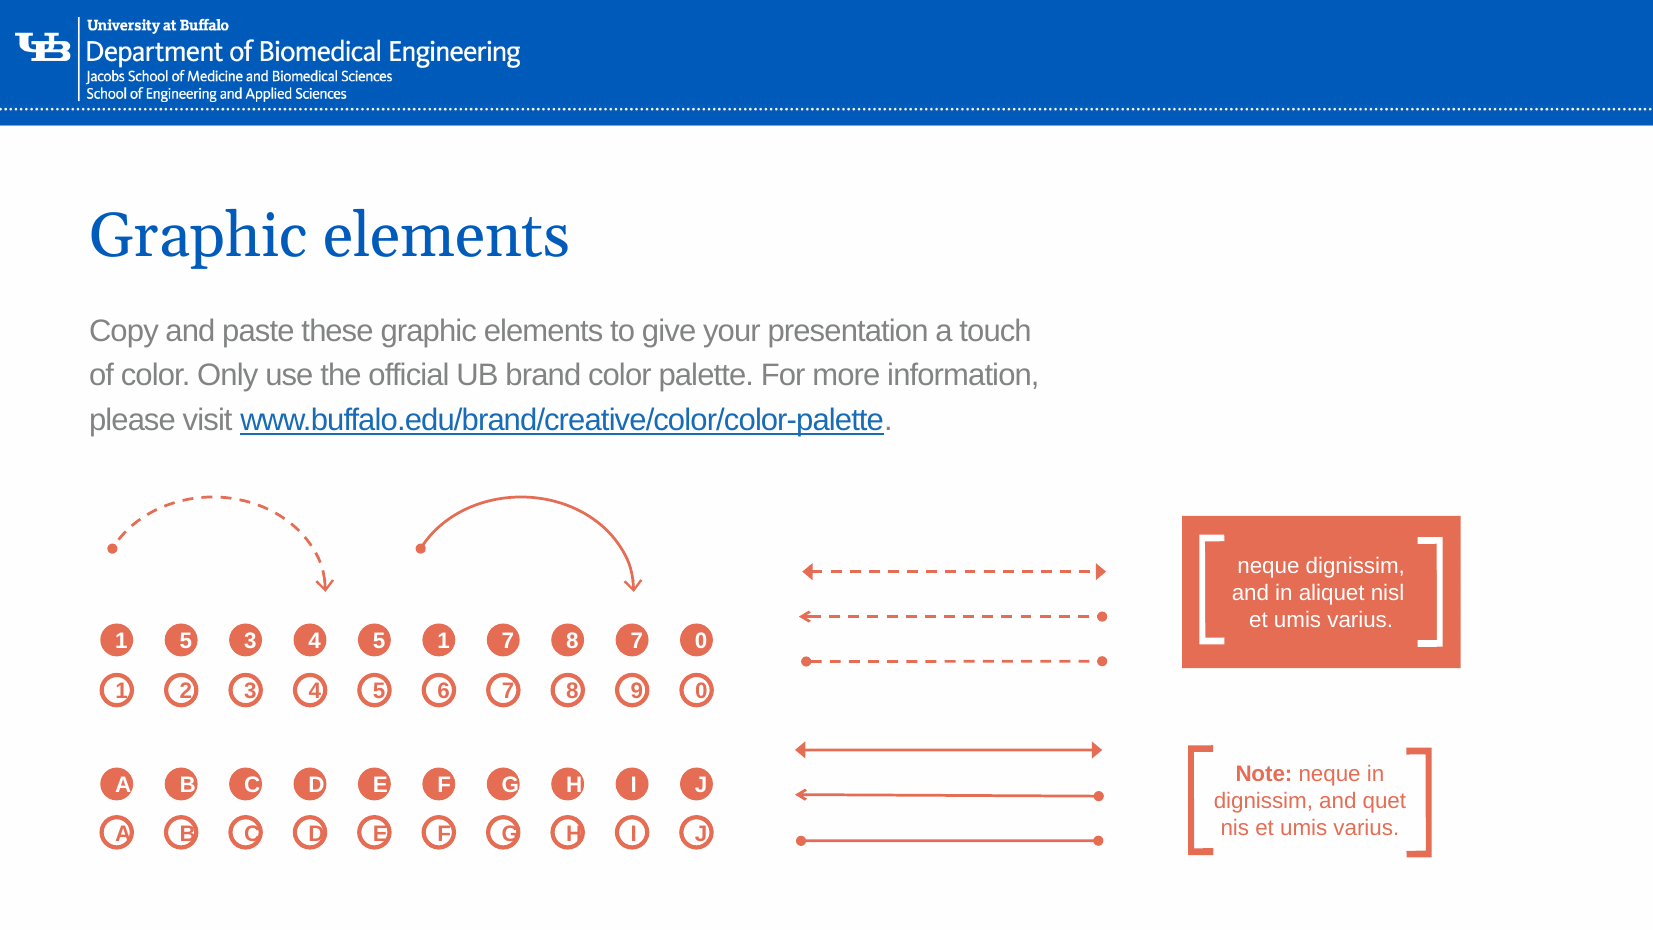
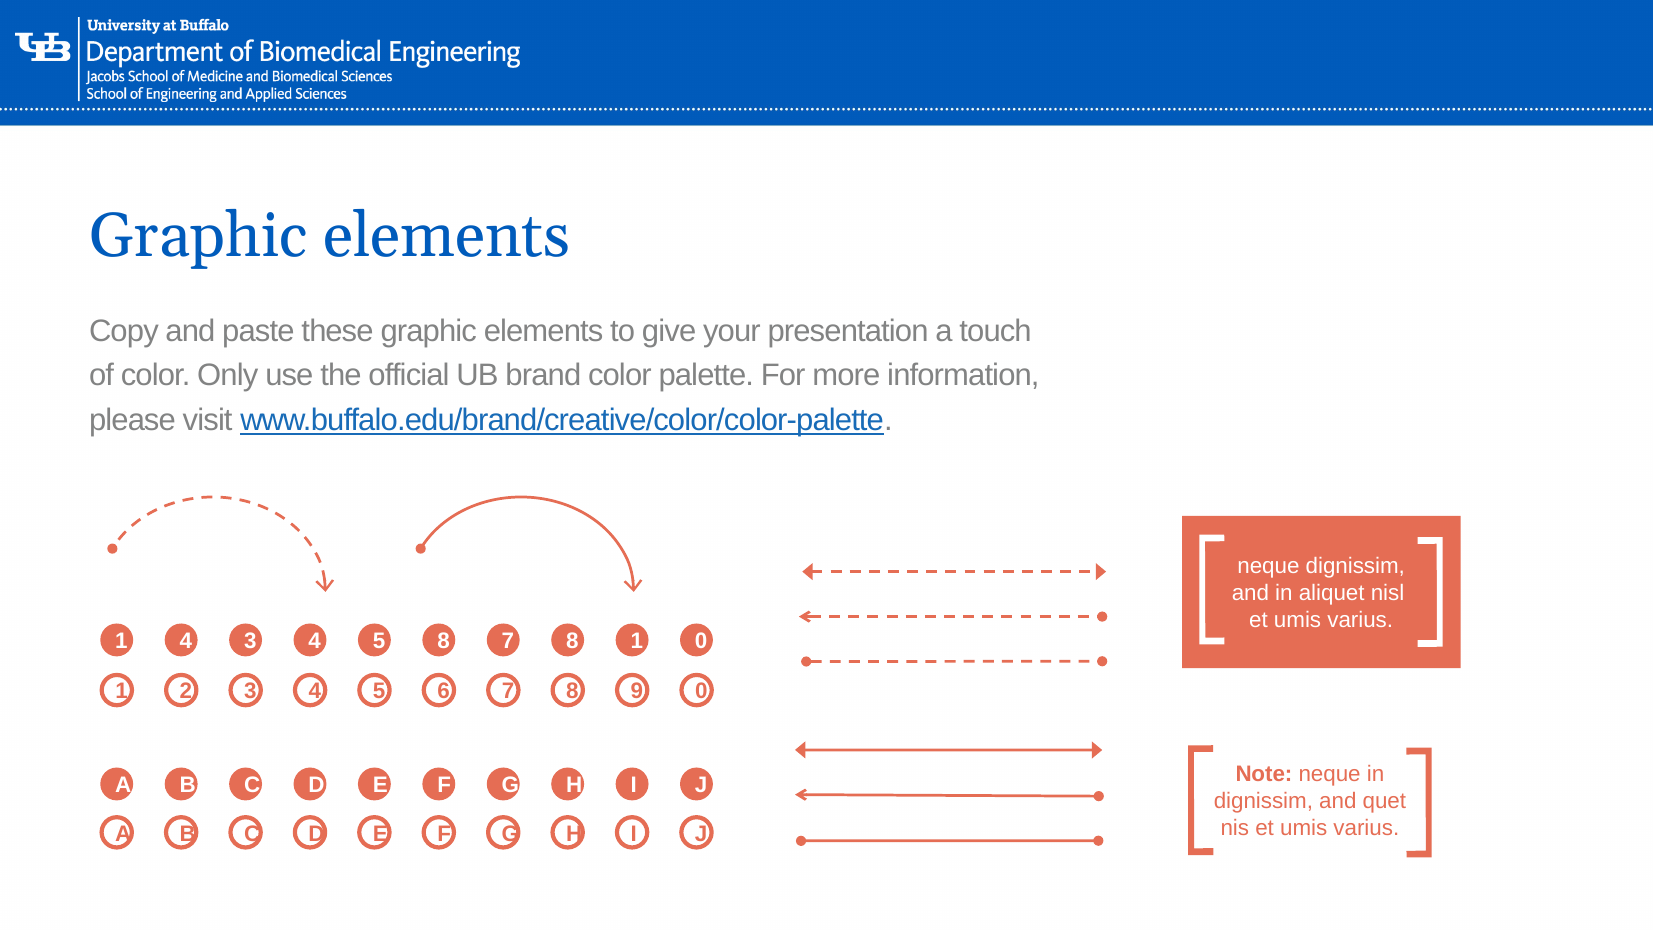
1 5: 5 -> 4 (186, 641)
5 1: 1 -> 8 (444, 641)
8 7: 7 -> 1 (637, 641)
